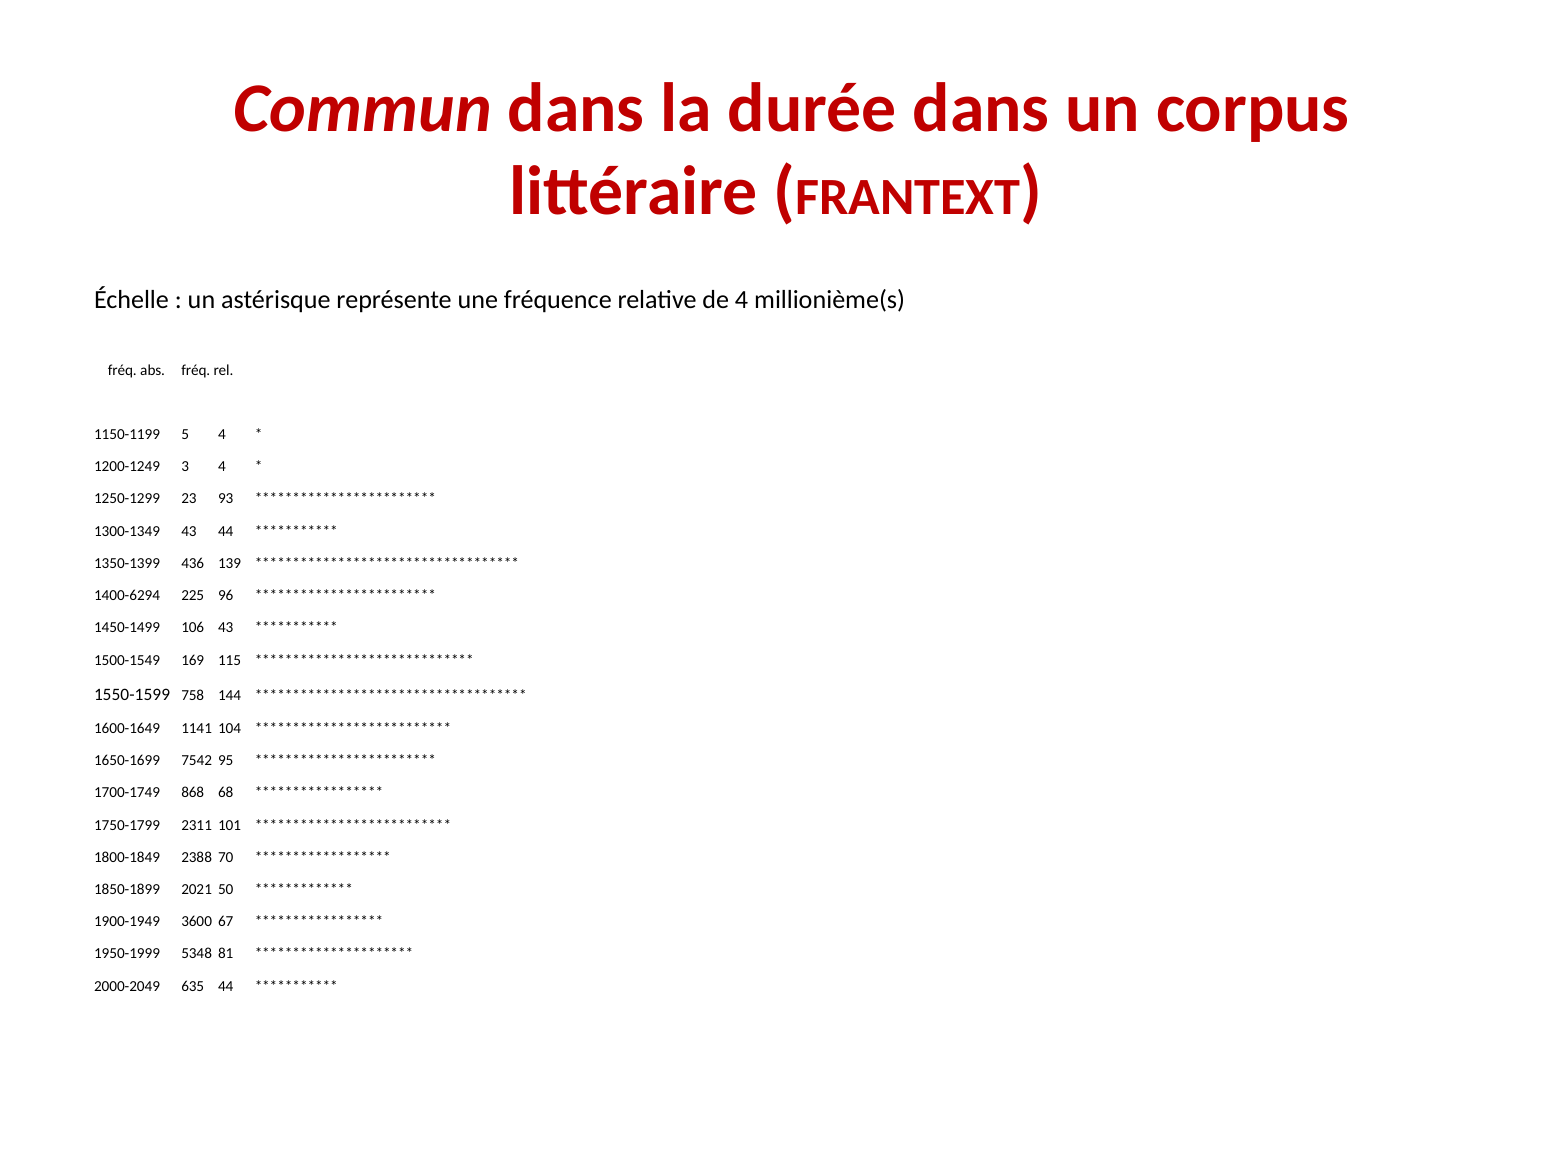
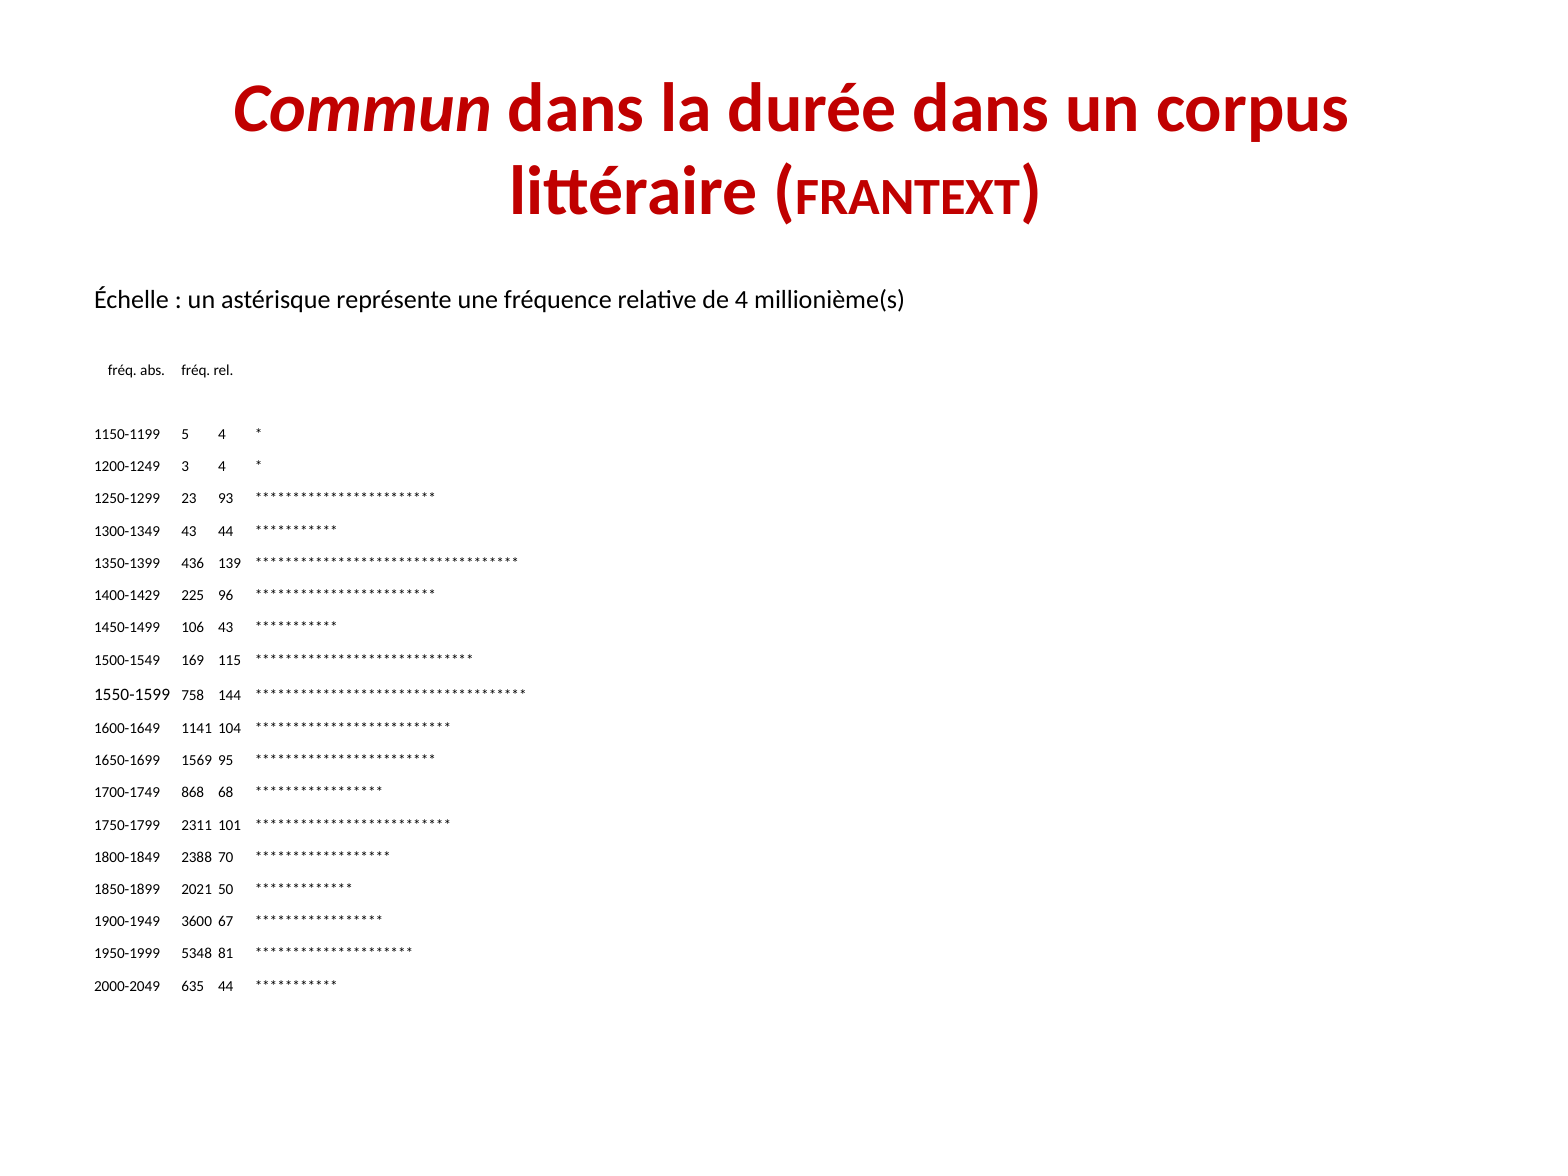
1400-6294: 1400-6294 -> 1400-1429 (127, 596)
7542: 7542 -> 1569 (197, 761)
